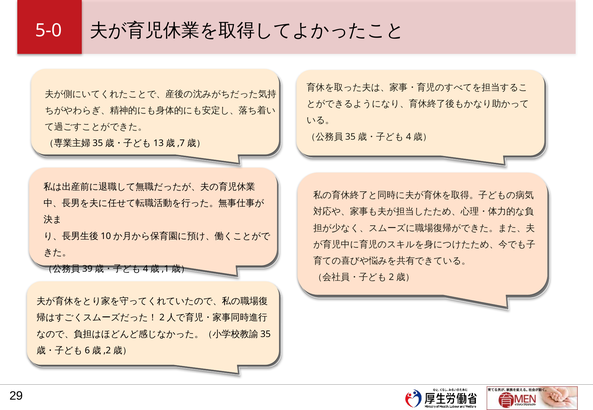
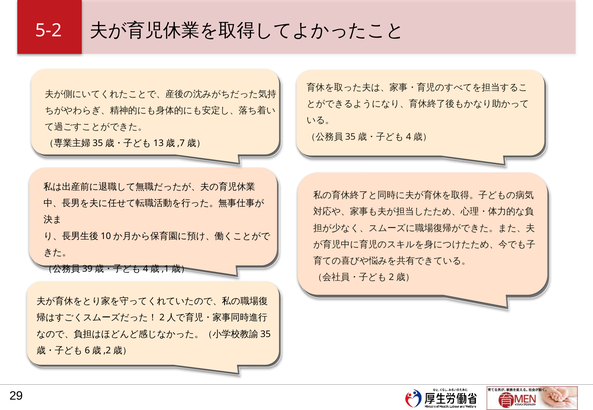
5-0: 5-0 -> 5-2 (48, 30)
